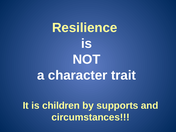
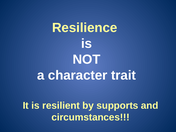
children: children -> resilient (61, 106)
